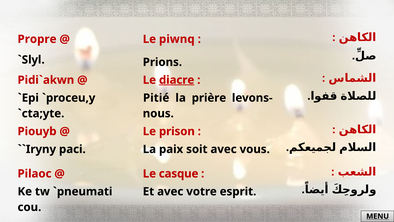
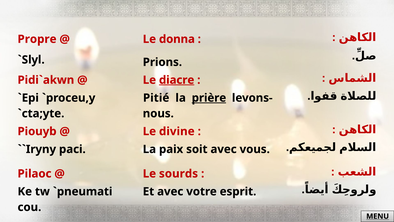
piwnq: piwnq -> donna (177, 39)
prière underline: none -> present (209, 98)
prison: prison -> divine (177, 131)
casque: casque -> sourds (178, 173)
